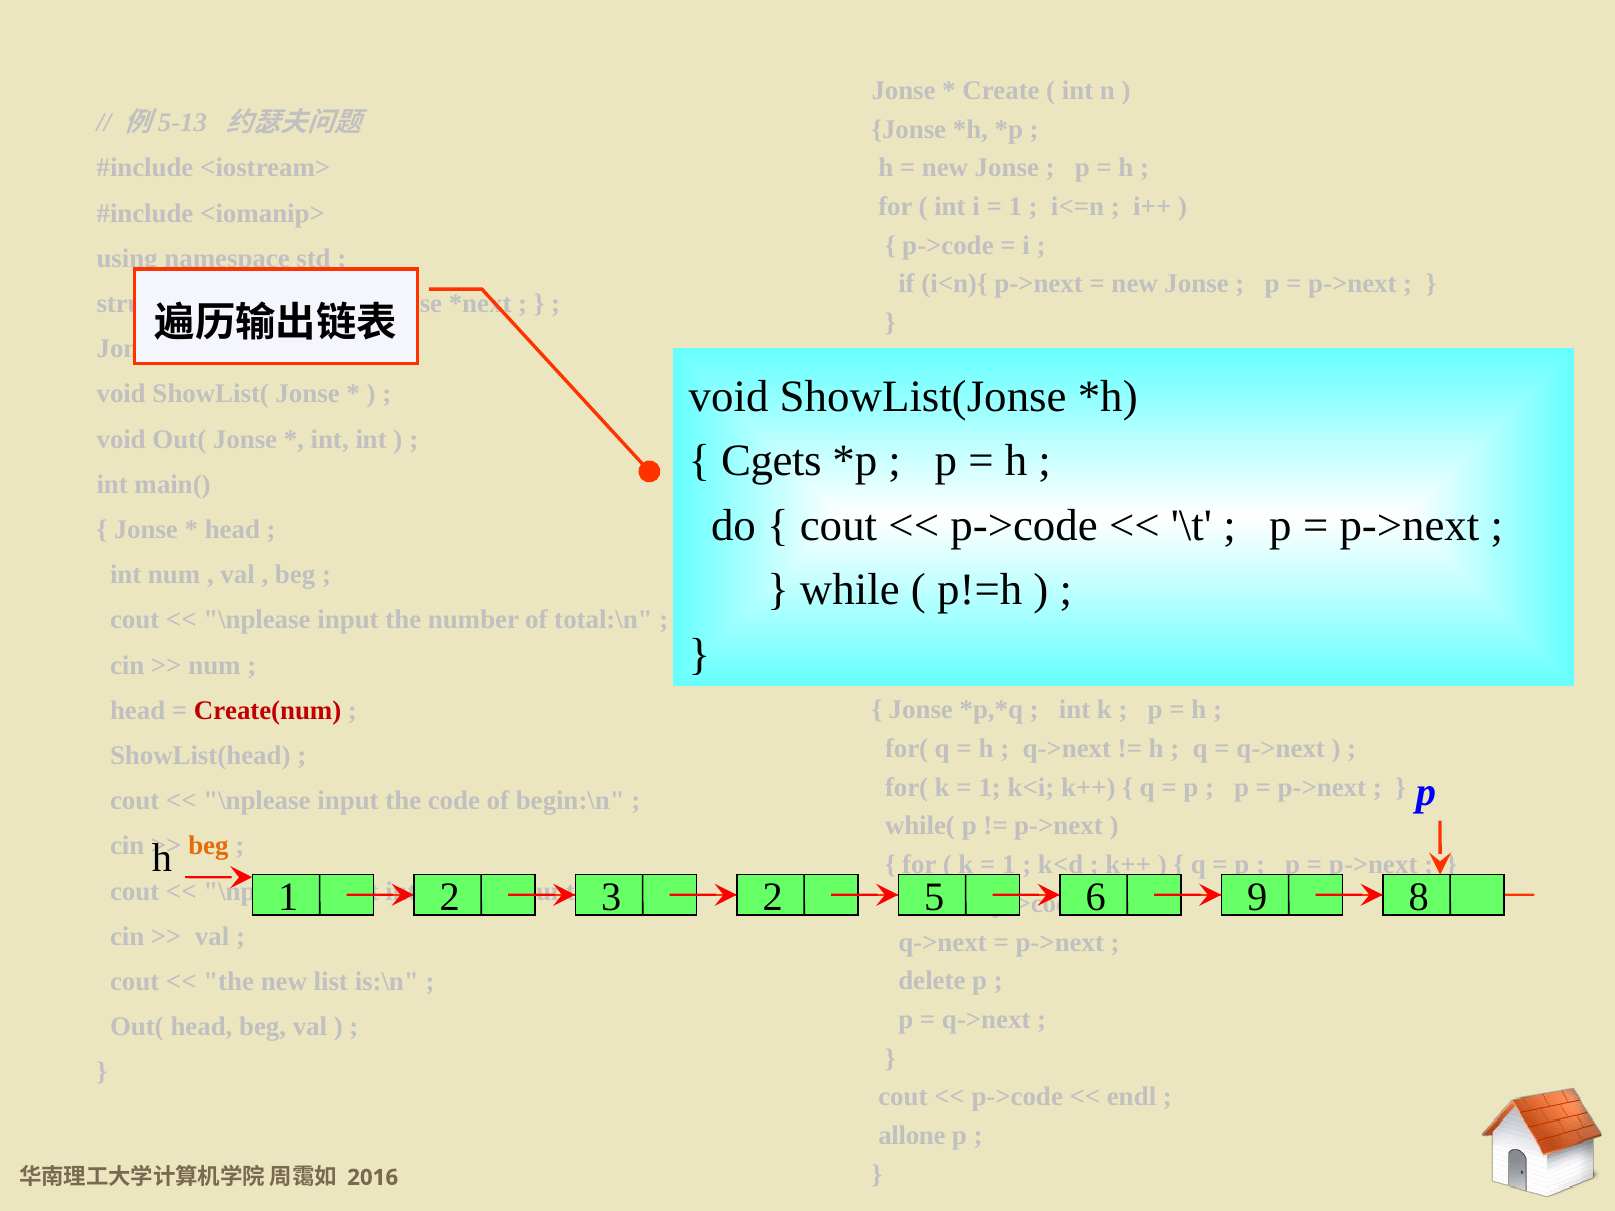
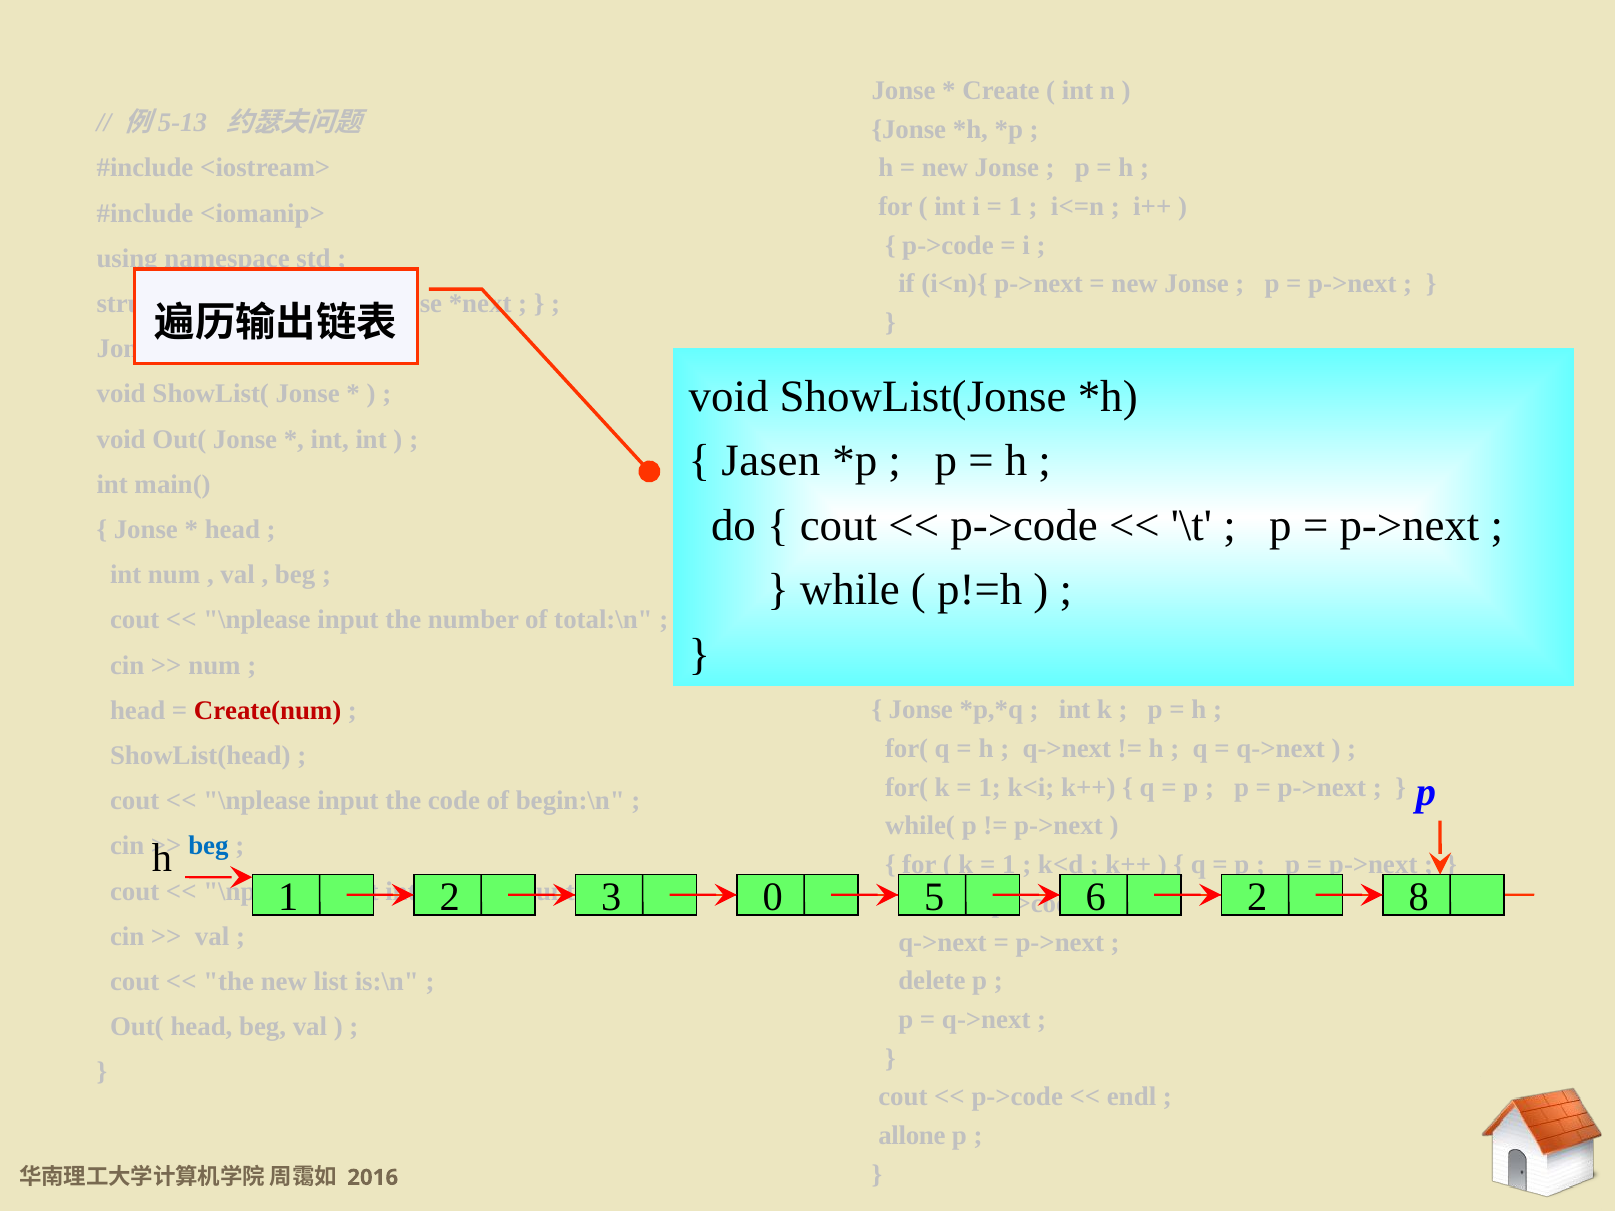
Cgets: Cgets -> Jasen (771, 461)
beg colour: orange -> blue (208, 846)
2: 2 -> 0 (773, 898)
9: 9 -> 2 (1257, 898)
